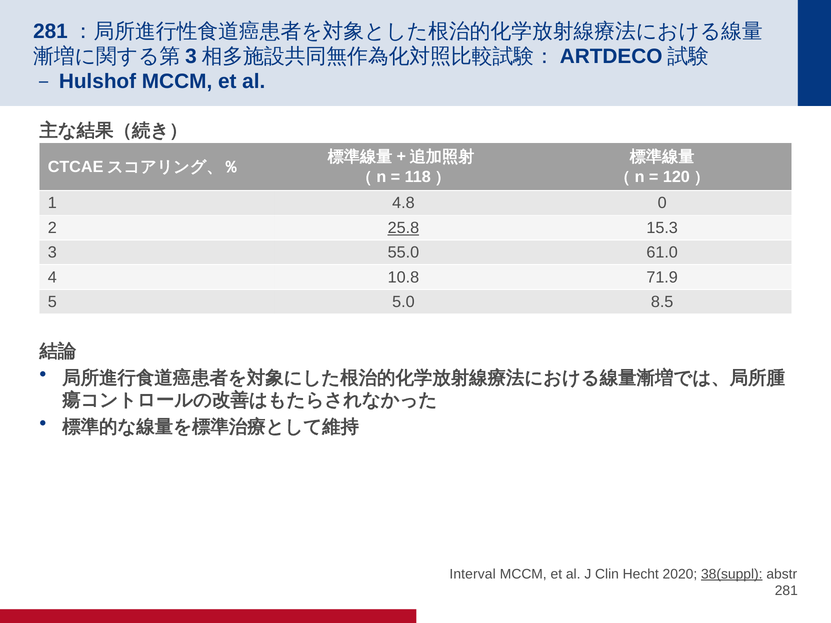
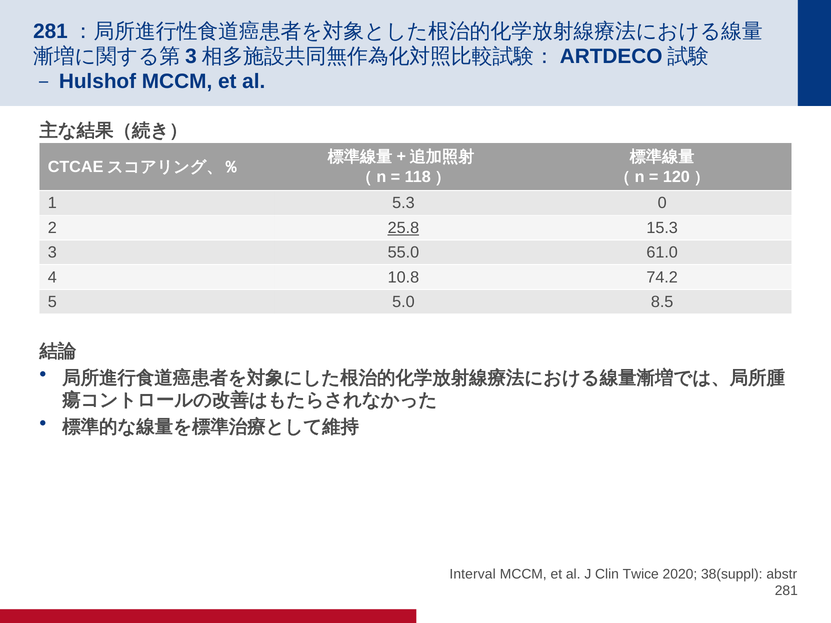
4.8: 4.8 -> 5.3 (403, 203)
71.9: 71.9 -> 74.2 (662, 277)
Hecht: Hecht -> Twice (641, 574)
38(suppl underline: present -> none (732, 574)
